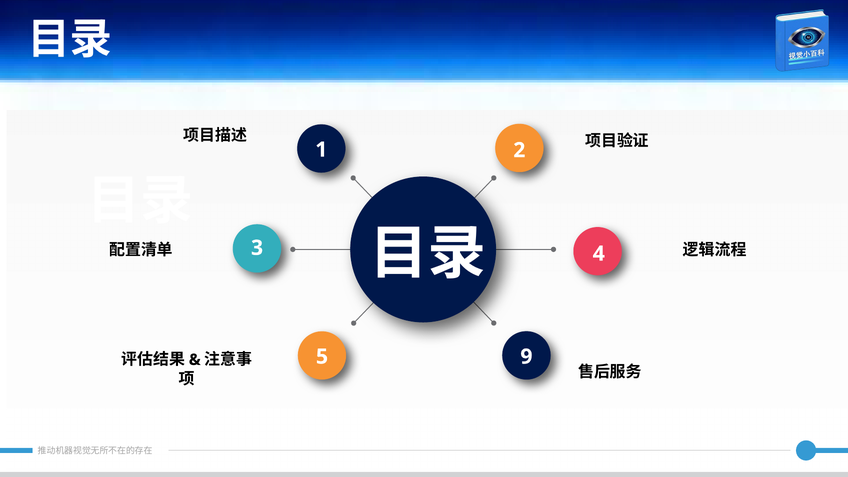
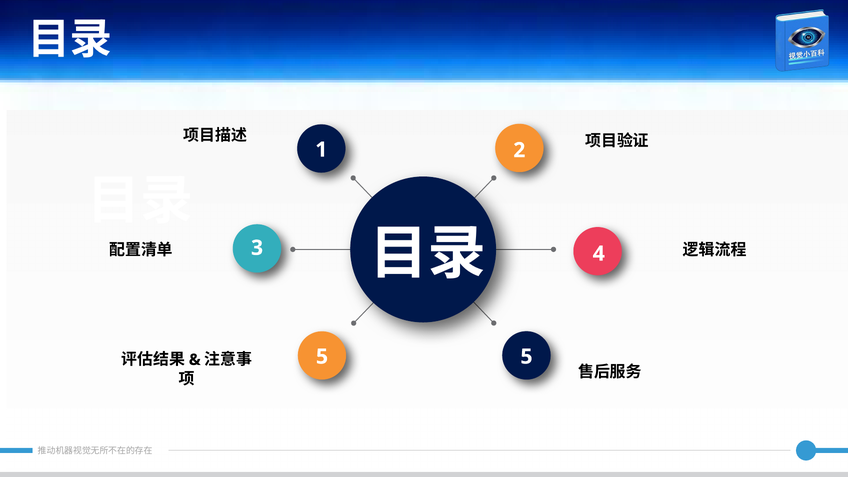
5 9: 9 -> 5 (526, 357)
